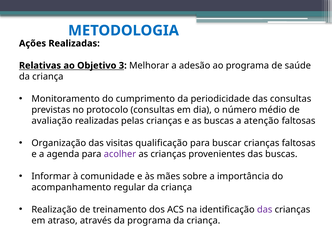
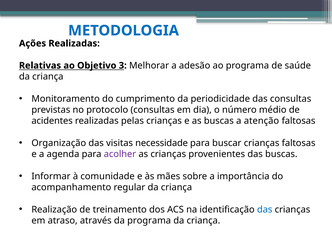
avaliação: avaliação -> acidentes (52, 121)
qualificação: qualificação -> necessidade (162, 143)
das colour: purple -> blue (265, 209)
